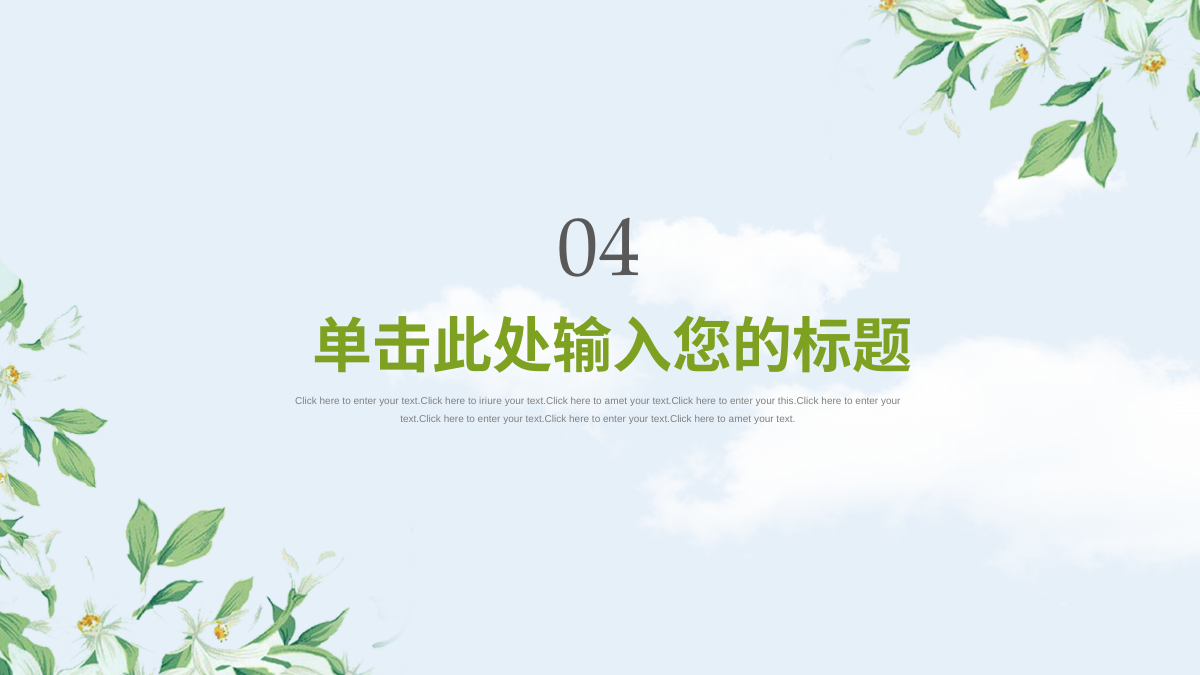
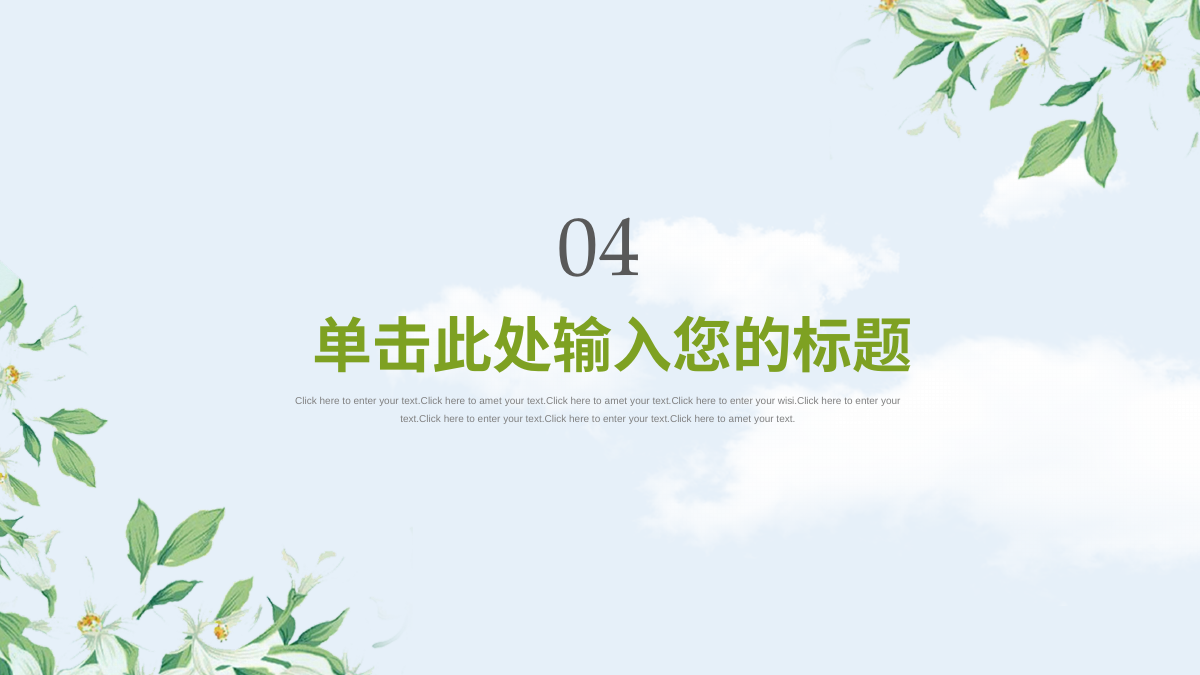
iriure: iriure -> amet (491, 401)
this.Click: this.Click -> wisi.Click (798, 401)
